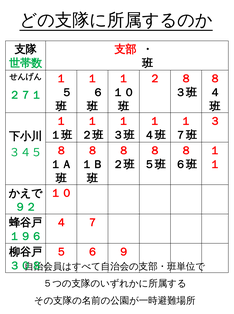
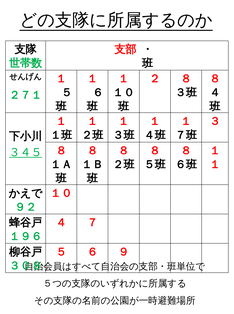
３４５ underline: none -> present (26, 152)
